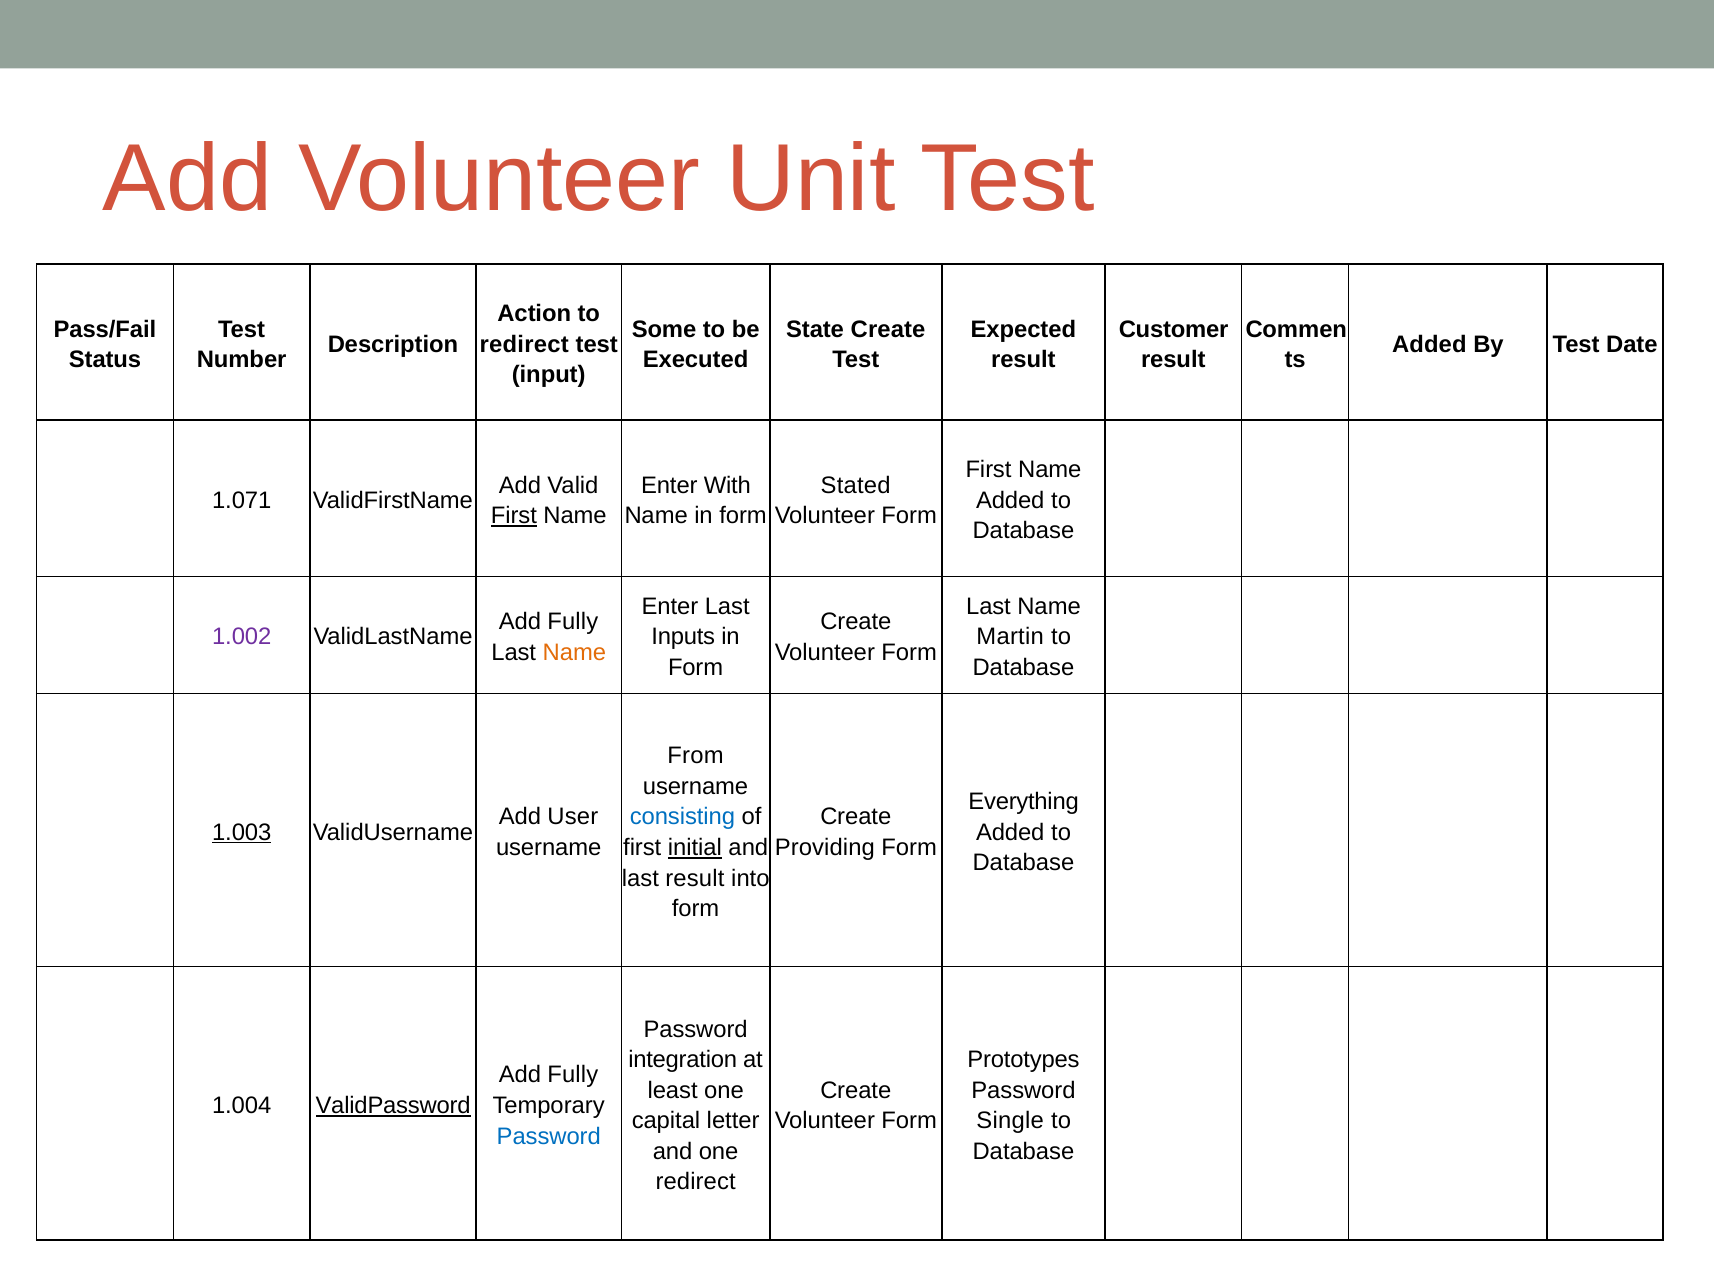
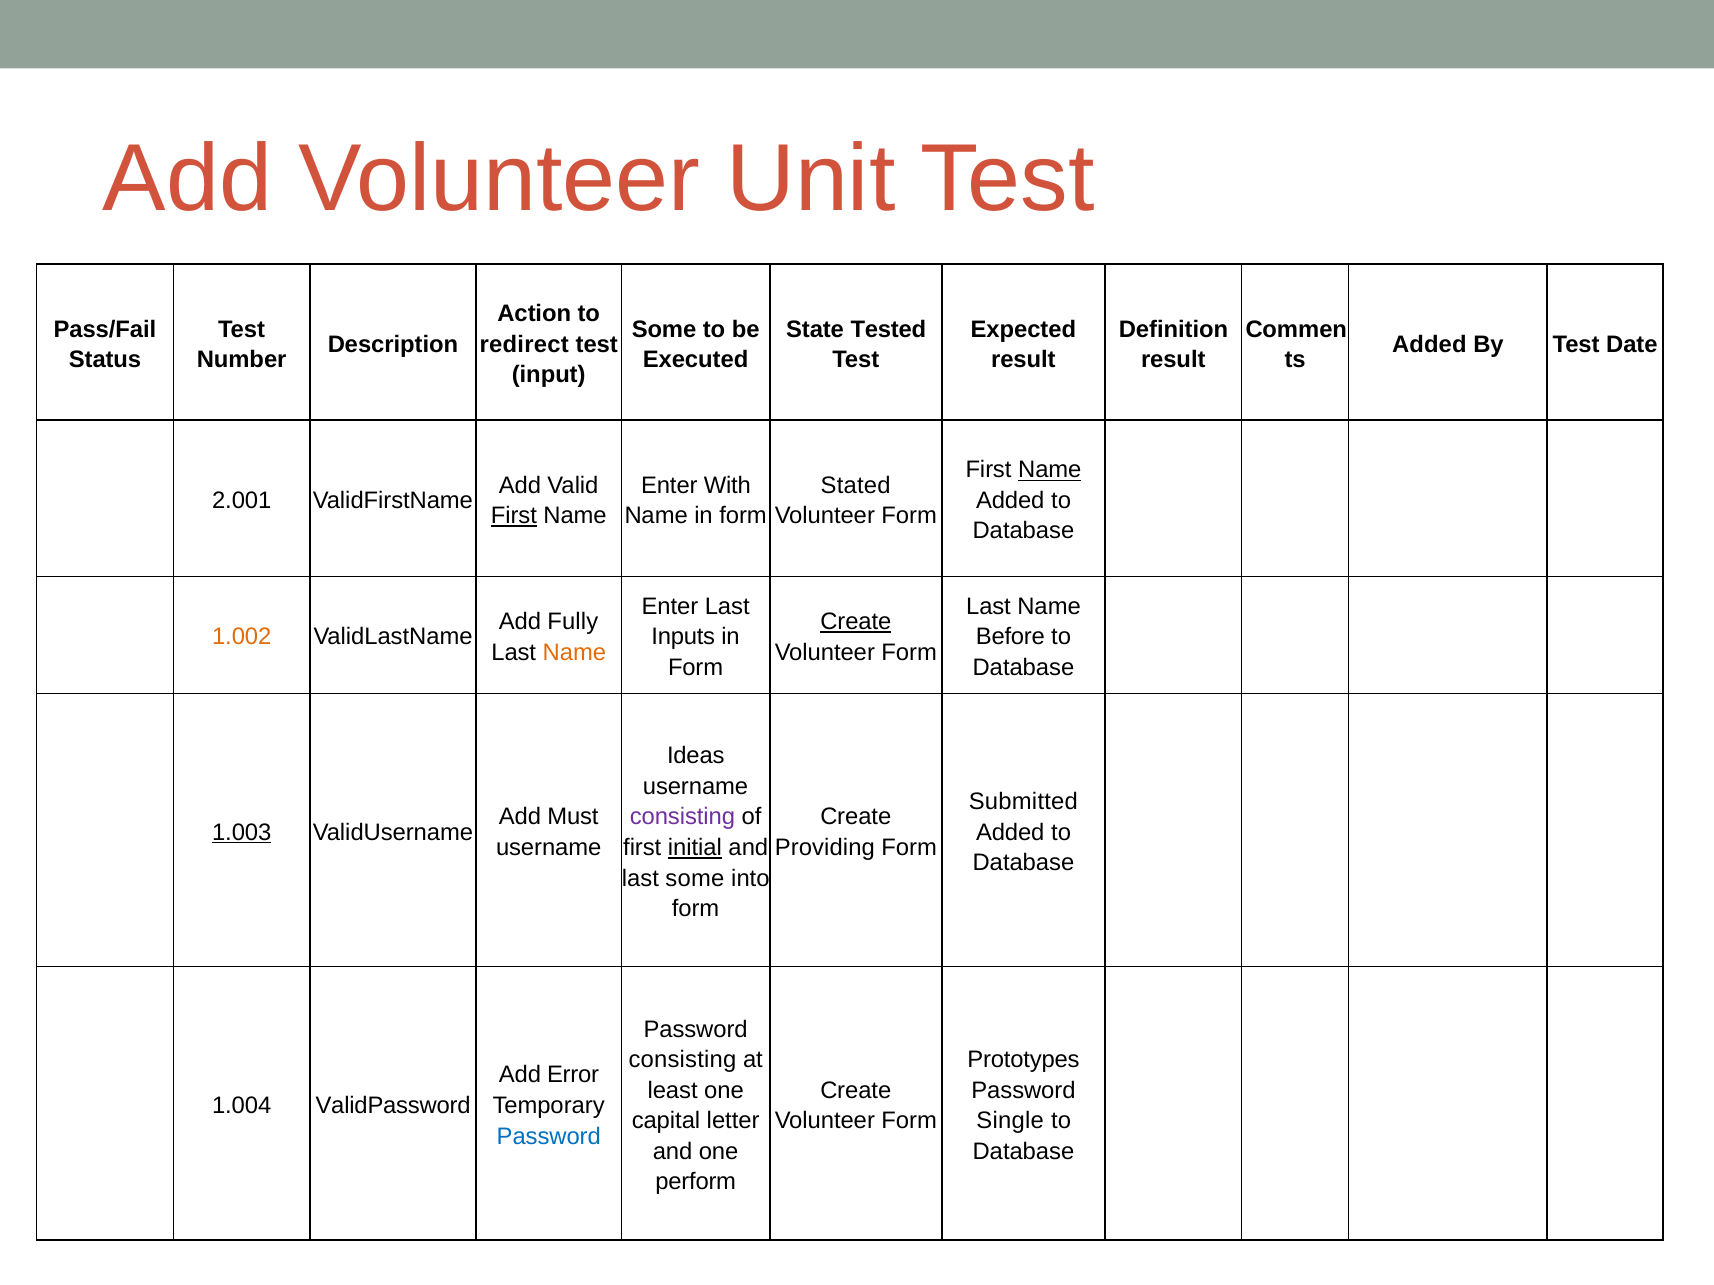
State Create: Create -> Tested (888, 329)
Customer: Customer -> Definition (1173, 329)
Name underline: none -> present (1050, 470)
1.071: 1.071 -> 2.001 (242, 501)
Create underline: none -> present (856, 622)
1.002 colour: purple -> orange (242, 637)
Martin: Martin -> Before (1010, 637)
From: From -> Ideas (696, 756)
Everything: Everything -> Submitted (1023, 802)
User: User -> Must (573, 817)
consisting colour: blue -> purple (682, 817)
last result: result -> some (695, 878)
integration: integration -> consisting (682, 1060)
Fully: Fully -> Error (573, 1075)
ValidPassword underline: present -> none (393, 1106)
redirect: redirect -> perform (696, 1182)
